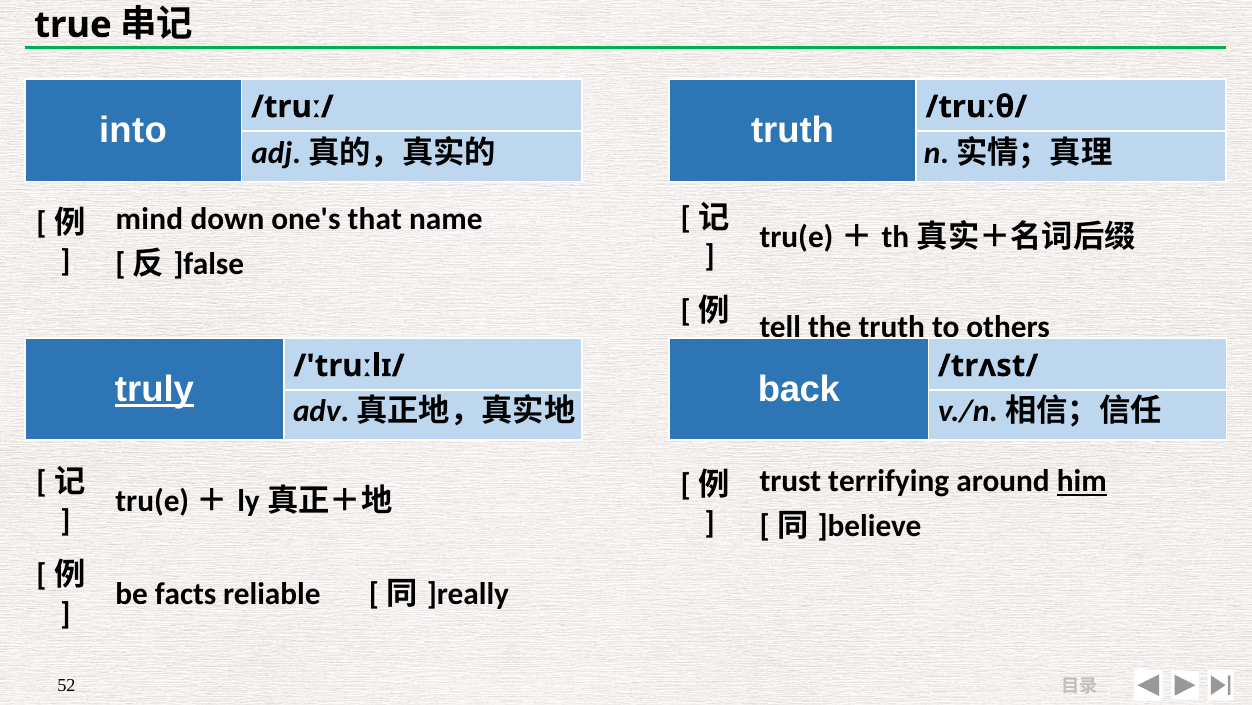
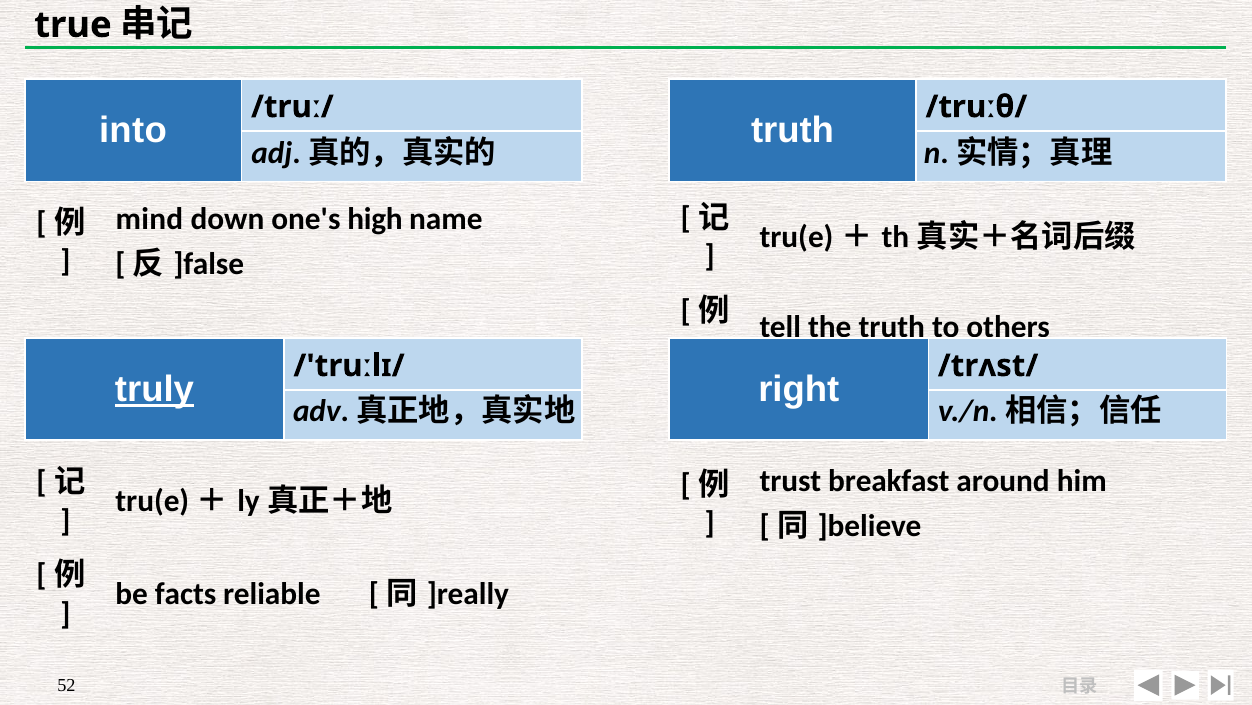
that: that -> high (375, 219)
back: back -> right (799, 389)
terrifying: terrifying -> breakfast (889, 481)
him underline: present -> none (1082, 481)
